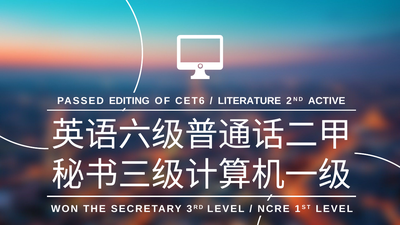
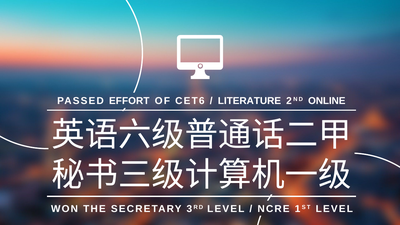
EDITING: EDITING -> EFFORT (129, 101)
ACTIVE: ACTIVE -> ONLINE (327, 101)
